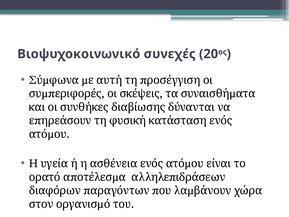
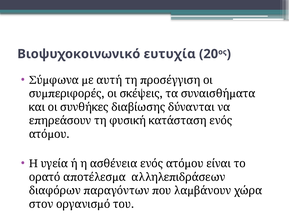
συνεχές: συνεχές -> ευτυχία (170, 54)
